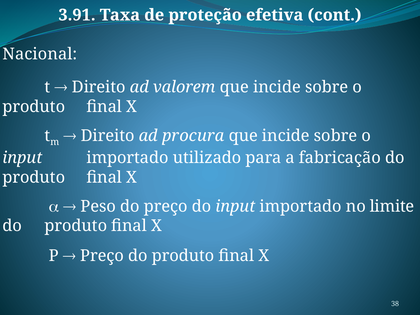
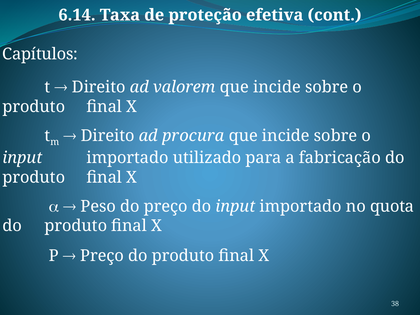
3.91: 3.91 -> 6.14 (77, 15)
Nacional: Nacional -> Capítulos (40, 54)
limite: limite -> quota (392, 206)
